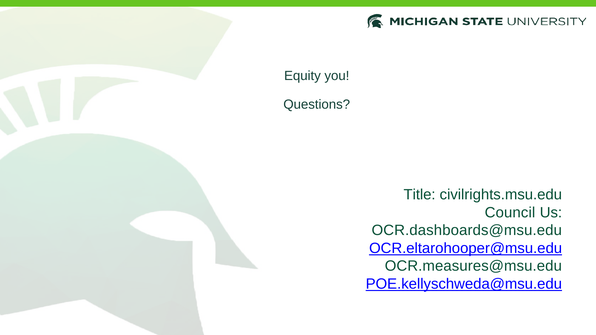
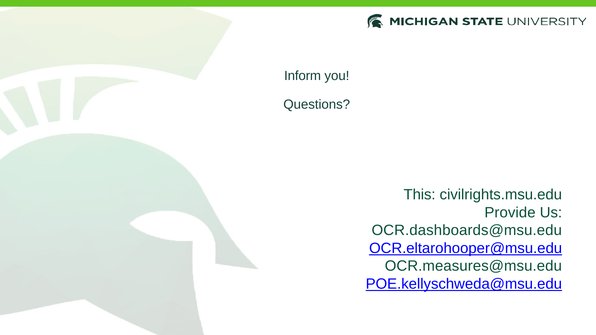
Equity: Equity -> Inform (303, 76)
Title: Title -> This (420, 195)
Council: Council -> Provide (510, 213)
